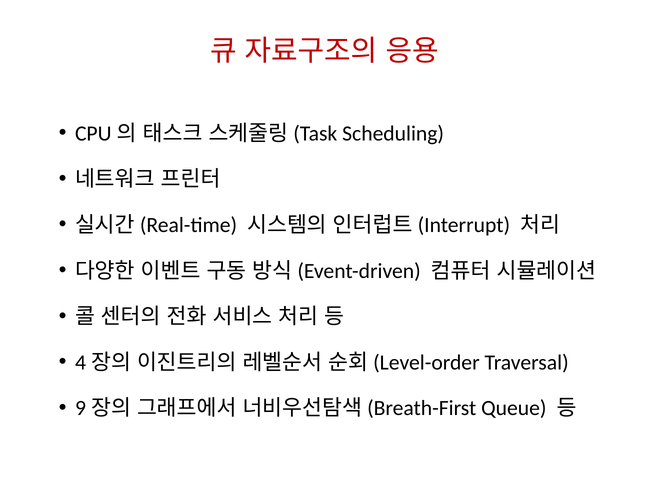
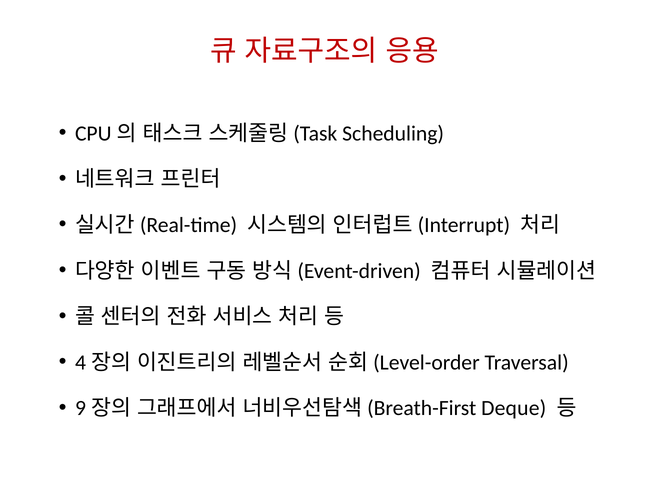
Queue: Queue -> Deque (514, 408)
